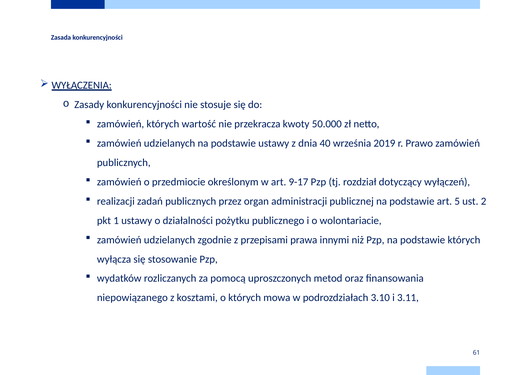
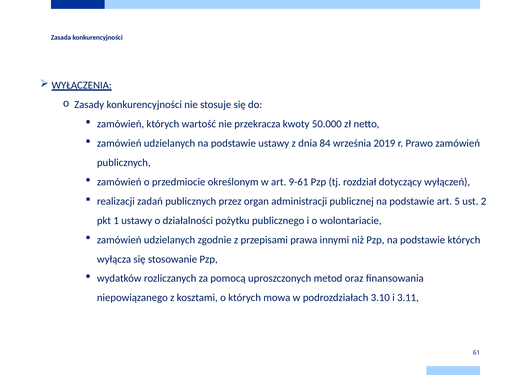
40: 40 -> 84 (325, 143)
9-17: 9-17 -> 9-61 (298, 182)
